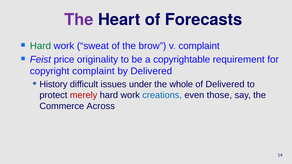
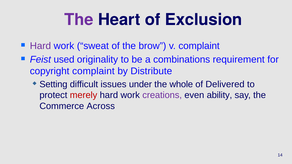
Forecasts: Forecasts -> Exclusion (204, 20)
Hard colour: green -> purple (40, 46)
price: price -> used (64, 60)
copyrightable: copyrightable -> combinations (182, 60)
by Delivered: Delivered -> Distribute (151, 71)
History: History -> Setting (53, 84)
creations colour: blue -> purple (162, 95)
those: those -> ability (219, 95)
